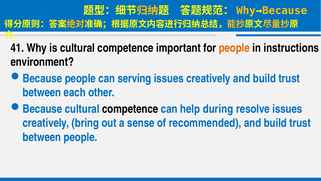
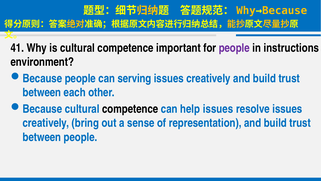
people colour: orange -> purple (234, 48)
help during: during -> issues (218, 109)
recommended: recommended -> representation (205, 123)
